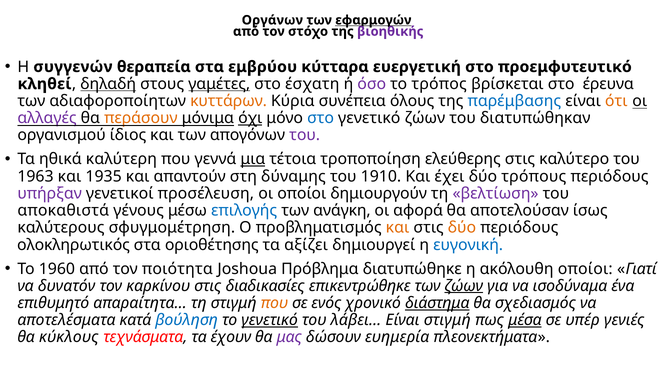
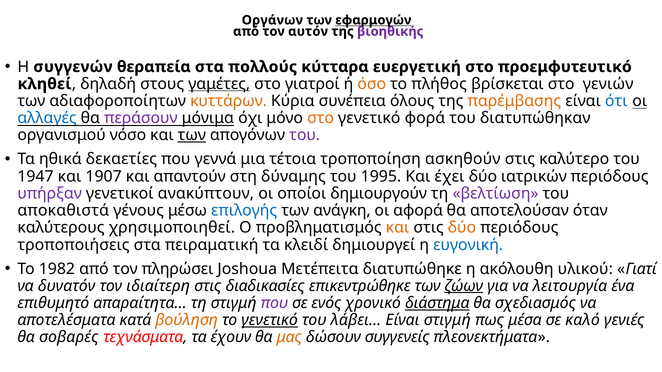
στόχο: στόχο -> αυτόν (308, 31)
εμβρύου: εμβρύου -> πολλούς (263, 67)
δηλαδή underline: present -> none (108, 84)
έσχατη: έσχατη -> γιατροί (312, 84)
όσο colour: purple -> orange (372, 84)
τρόπος: τρόπος -> πλήθος (439, 84)
έρευνα: έρευνα -> γενιών (608, 84)
παρέμβασης colour: blue -> orange (514, 101)
ότι colour: orange -> blue (616, 101)
αλλαγές colour: purple -> blue (47, 118)
περάσουν colour: orange -> purple (141, 118)
όχι underline: present -> none (250, 118)
στο colour: blue -> orange (321, 118)
γενετικό ζώων: ζώων -> φορά (425, 118)
ίδιος: ίδιος -> νόσο (128, 135)
των underline: none -> present (192, 135)
καλύτερη: καλύτερη -> δεκαετίες (121, 159)
μια underline: present -> none (253, 159)
ελεύθερης: ελεύθερης -> ασκηθούν (463, 159)
1963: 1963 -> 1947 (36, 177)
1935: 1935 -> 1907 (104, 177)
1910: 1910 -> 1995 (381, 177)
τρόπους: τρόπους -> ιατρικών (534, 177)
προσέλευση: προσέλευση -> ανακύπτουν (206, 194)
ίσως: ίσως -> όταν (590, 211)
σφυγμομέτρηση: σφυγμομέτρηση -> χρησιμοποιηθεί (172, 228)
ολοκληρωτικός: ολοκληρωτικός -> τροποποιήσεις (73, 245)
οριοθέτησης: οριοθέτησης -> πειραματική (212, 245)
αξίζει: αξίζει -> κλειδί (306, 245)
1960: 1960 -> 1982 (57, 269)
ποιότητα: ποιότητα -> πληρώσει (178, 269)
Πρόβλημα: Πρόβλημα -> Μετέπειτα (320, 269)
ακόλουθη οποίοι: οποίοι -> υλικού (585, 269)
καρκίνου: καρκίνου -> ιδιαίτερη (158, 286)
ισοδύναμα: ισοδύναμα -> λειτουργία (570, 286)
που colour: orange -> purple (274, 303)
βούληση colour: blue -> orange (187, 320)
μέσα underline: present -> none (525, 320)
υπέρ: υπέρ -> καλό (583, 320)
κύκλους: κύκλους -> σοβαρές (69, 338)
μας colour: purple -> orange (289, 338)
ευημερία: ευημερία -> συγγενείς (397, 338)
